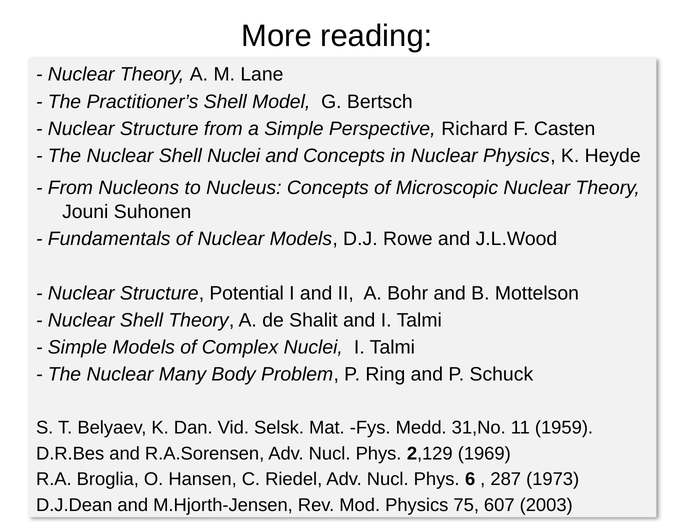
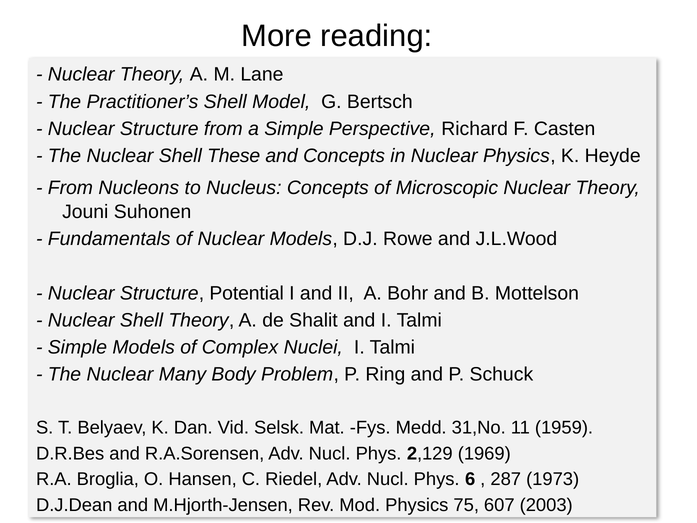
Shell Nuclei: Nuclei -> These (234, 156)
